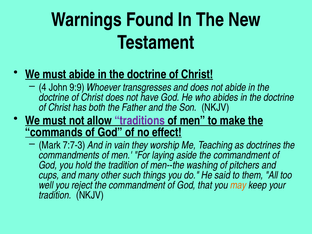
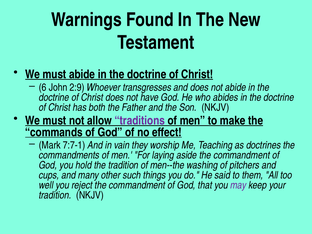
4: 4 -> 6 (43, 87)
9:9: 9:9 -> 2:9 (77, 87)
7:7-3: 7:7-3 -> 7:7-1 (74, 145)
may colour: orange -> purple (238, 185)
